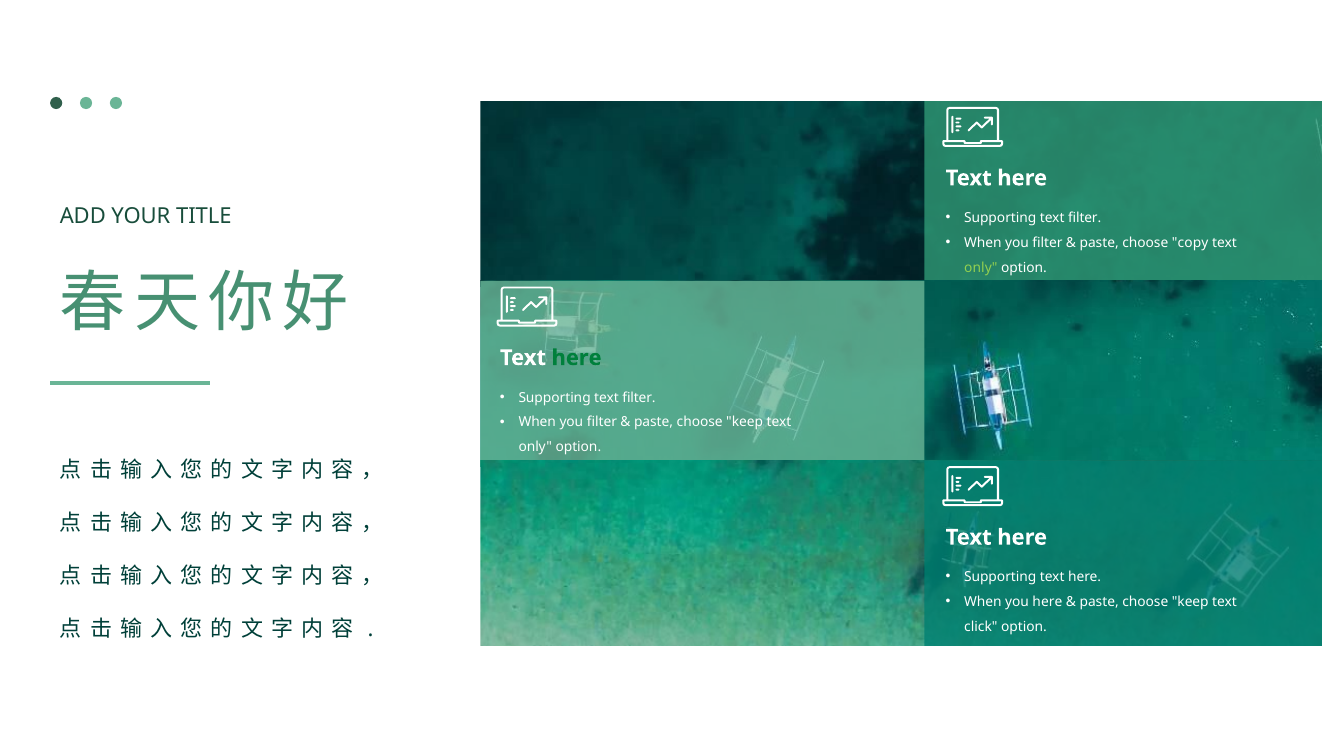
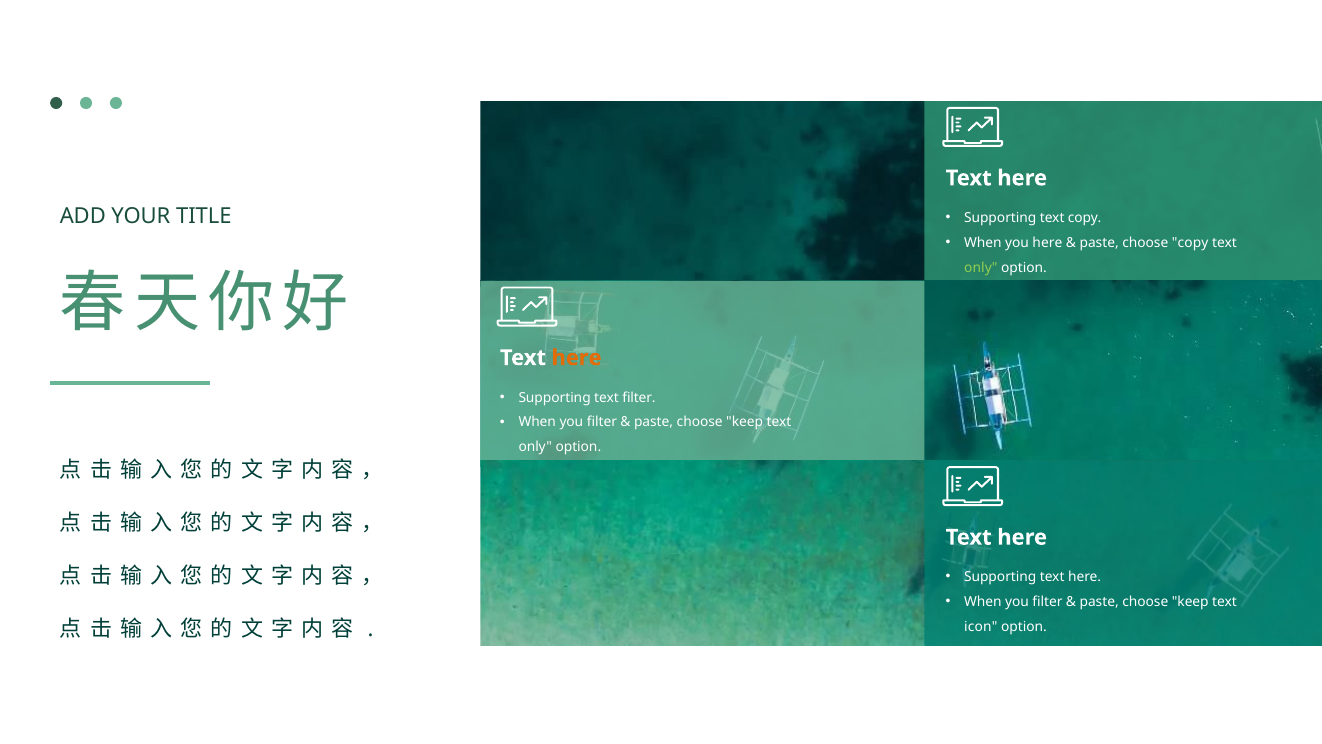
filter: filter -> copy (1085, 218)
filter: filter -> here (1047, 243)
here colour: green -> orange (577, 358)
here: here -> filter (1048, 602)
click: click -> icon (981, 627)
